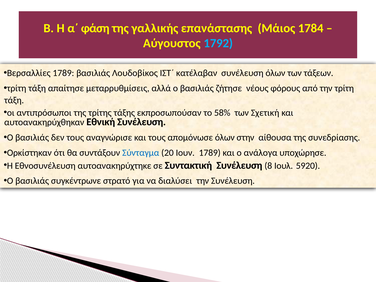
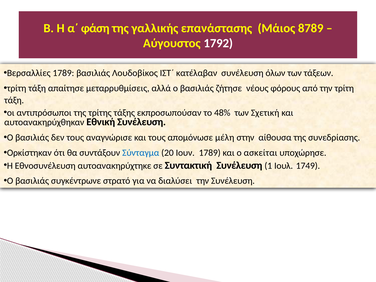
1784: 1784 -> 8789 (311, 28)
1792 colour: light blue -> white (218, 43)
58%: 58% -> 48% (222, 113)
απομόνωσε όλων: όλων -> μέλη (225, 137)
ανάλογα: ανάλογα -> ασκείται (261, 153)
8: 8 -> 1 (268, 166)
5920: 5920 -> 1749 (308, 166)
